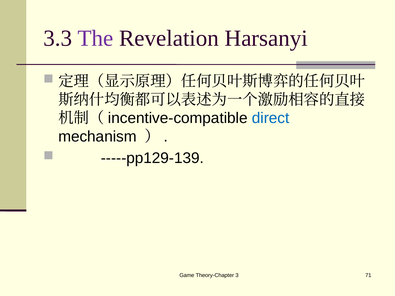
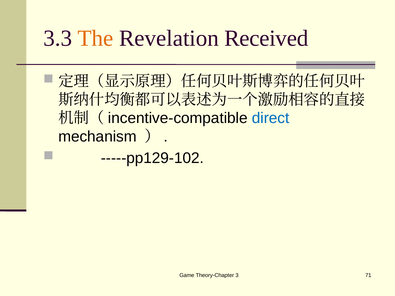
The colour: purple -> orange (95, 38)
Harsanyi: Harsanyi -> Received (266, 38)
-----pp129-139: -----pp129-139 -> -----pp129-102 (152, 158)
